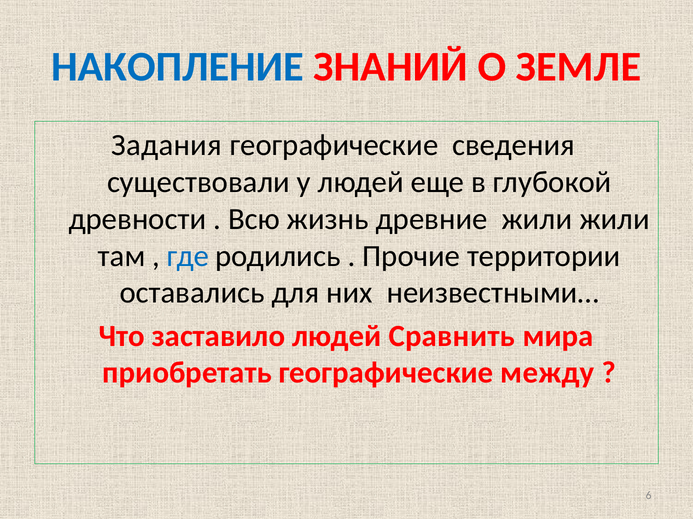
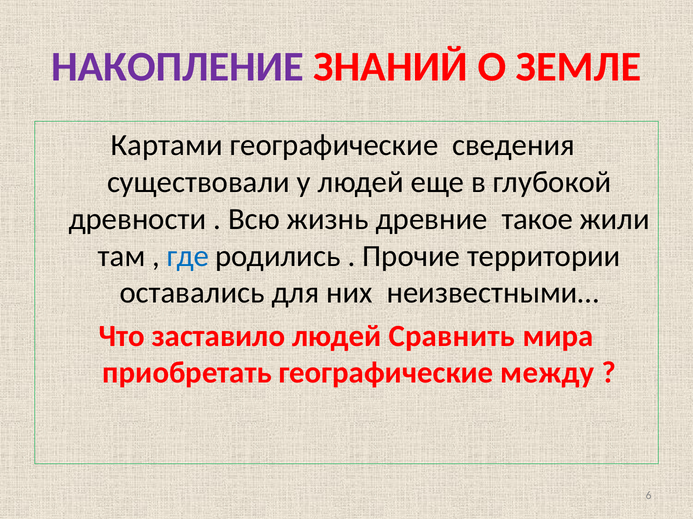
НАКОПЛЕНИЕ colour: blue -> purple (178, 67)
Задания: Задания -> Картами (167, 145)
древние жили: жили -> такое (537, 219)
